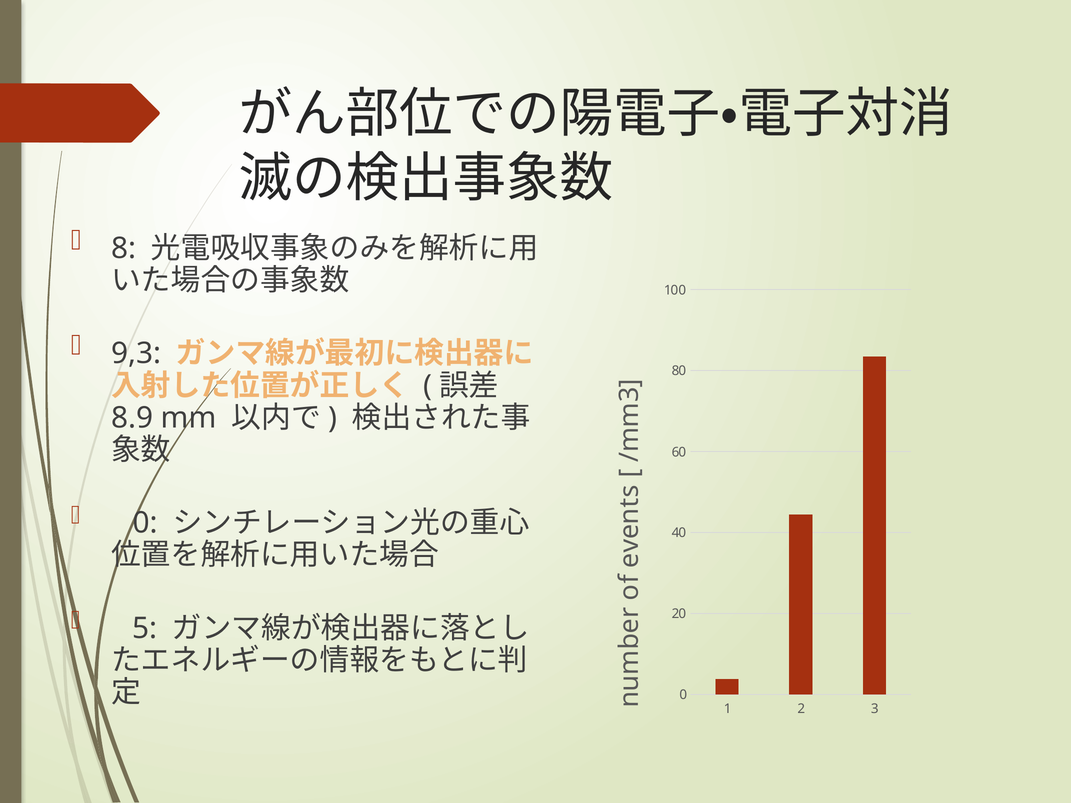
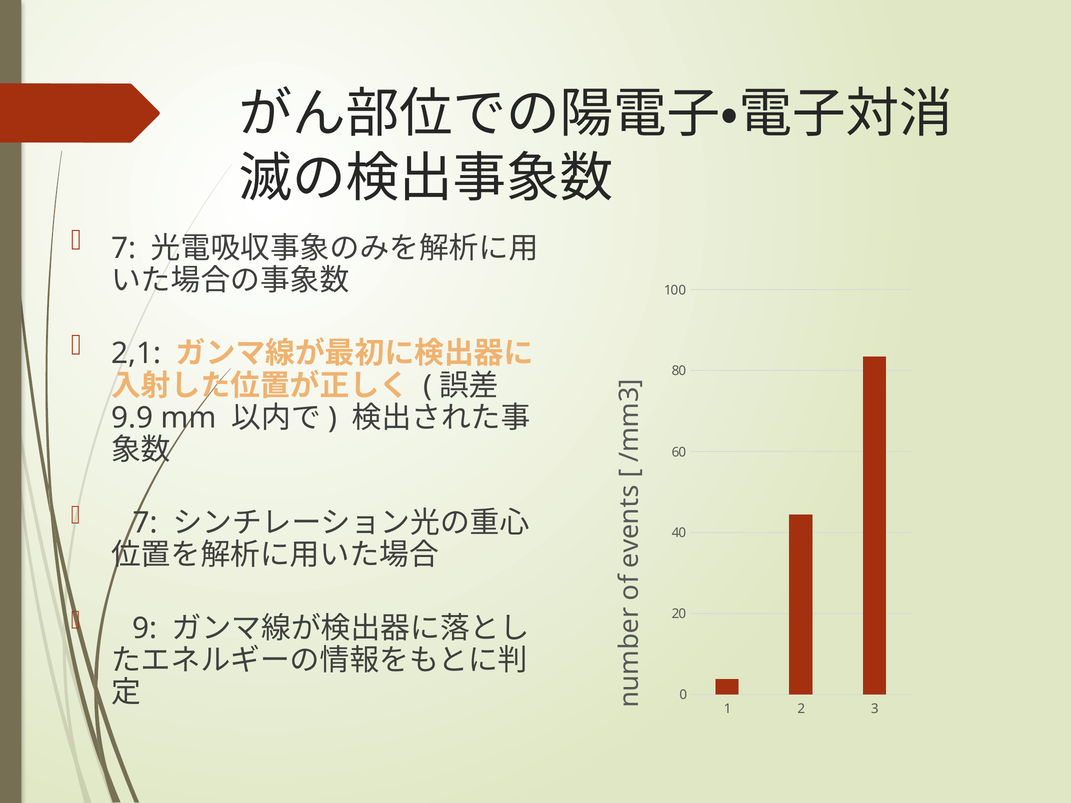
8: 8 -> 7 (124, 248)
9,3: 9,3 -> 2,1 (136, 354)
8.9: 8.9 -> 9.9 (132, 418)
0: 0 -> 7 (145, 523)
5: 5 -> 9 (145, 628)
